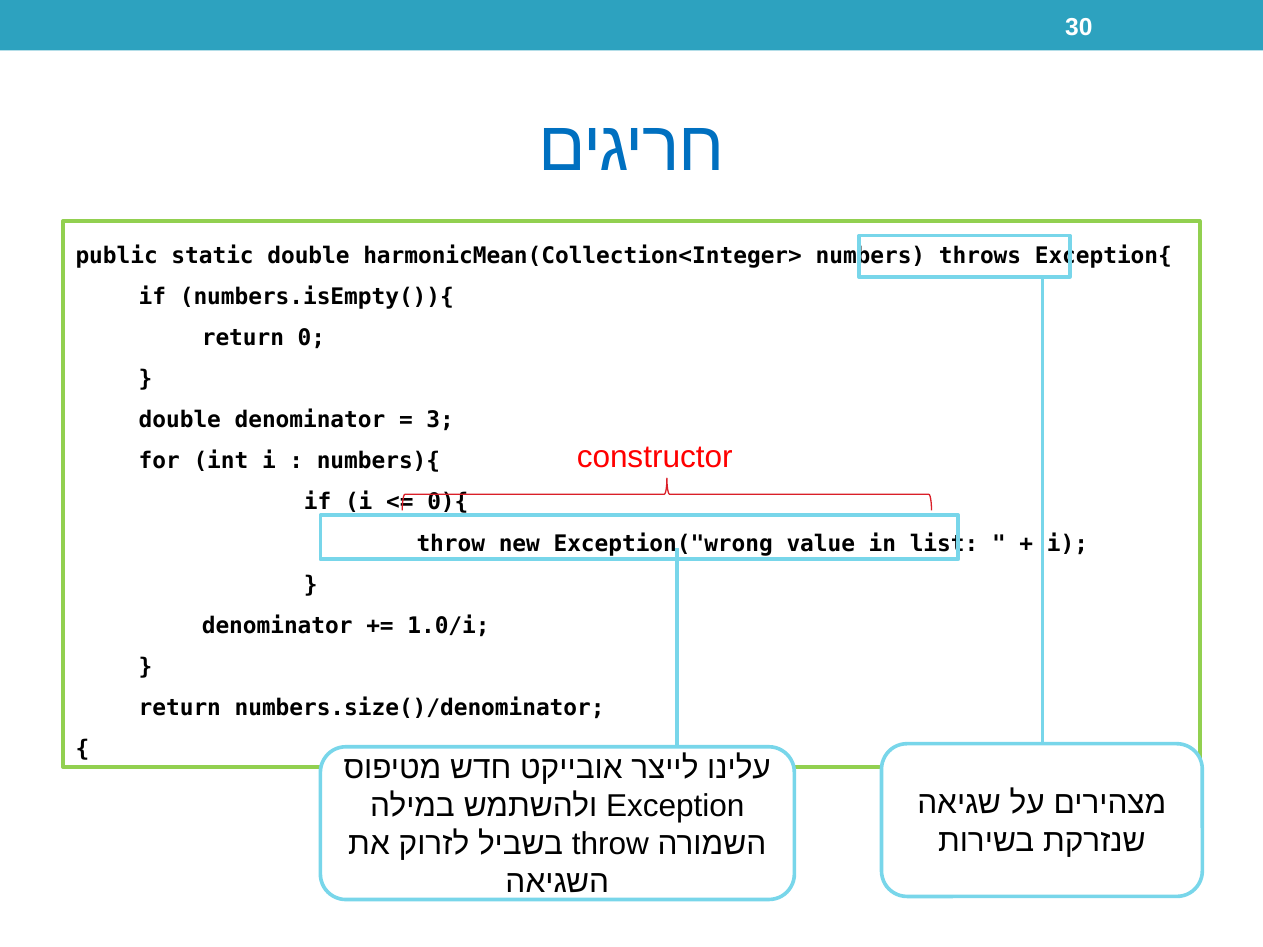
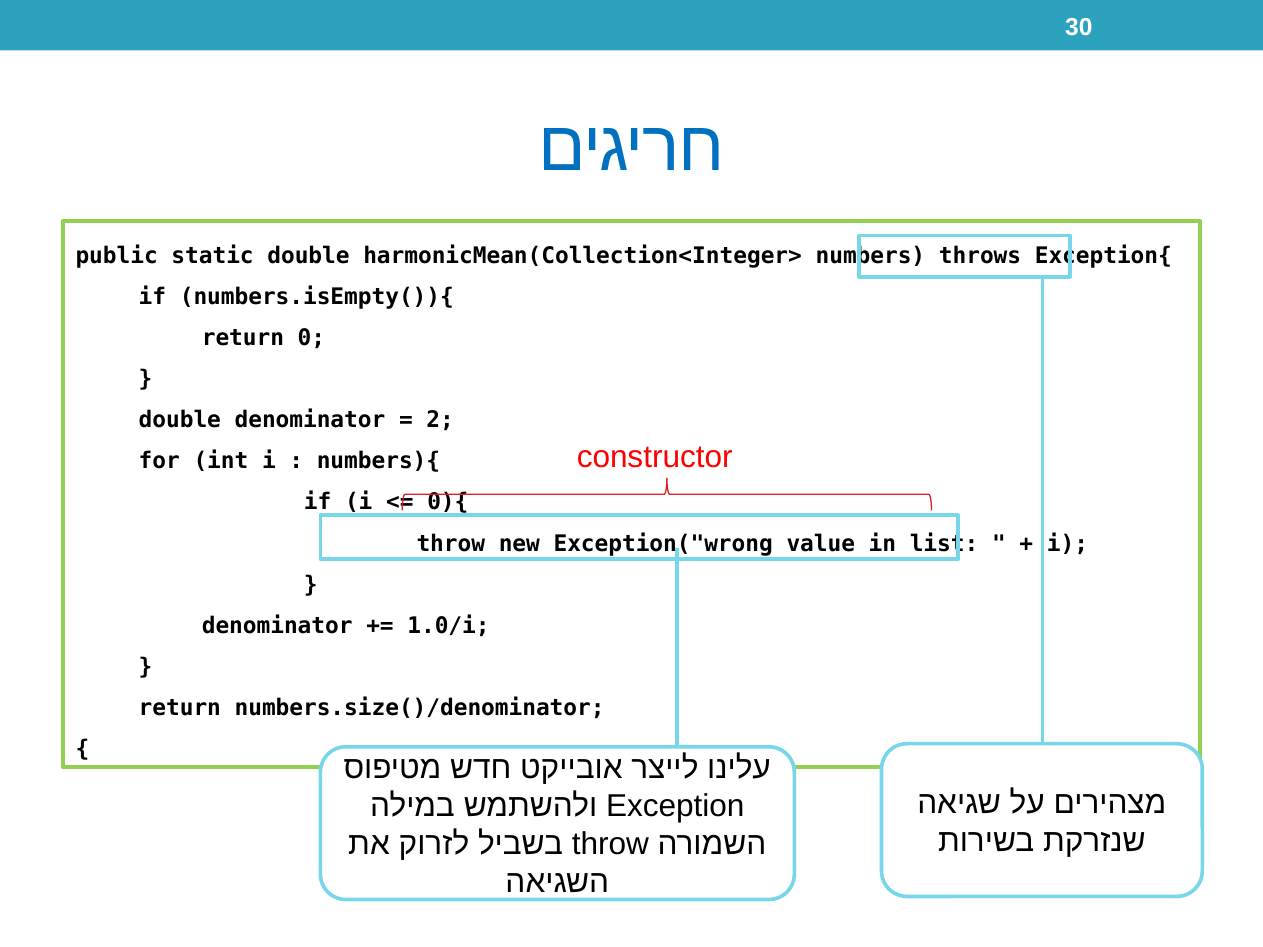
3: 3 -> 2 (440, 420)
